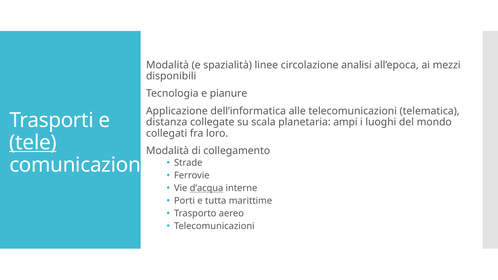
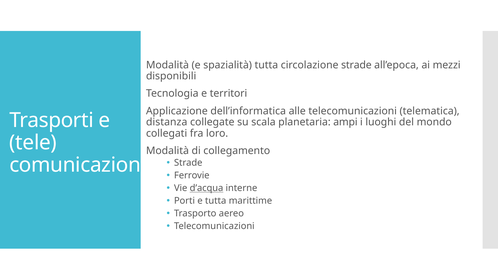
spazialità linee: linee -> tutta (266, 65)
circolazione analisi: analisi -> strade (356, 65)
pianure: pianure -> territori (229, 94)
tele underline: present -> none (33, 143)
